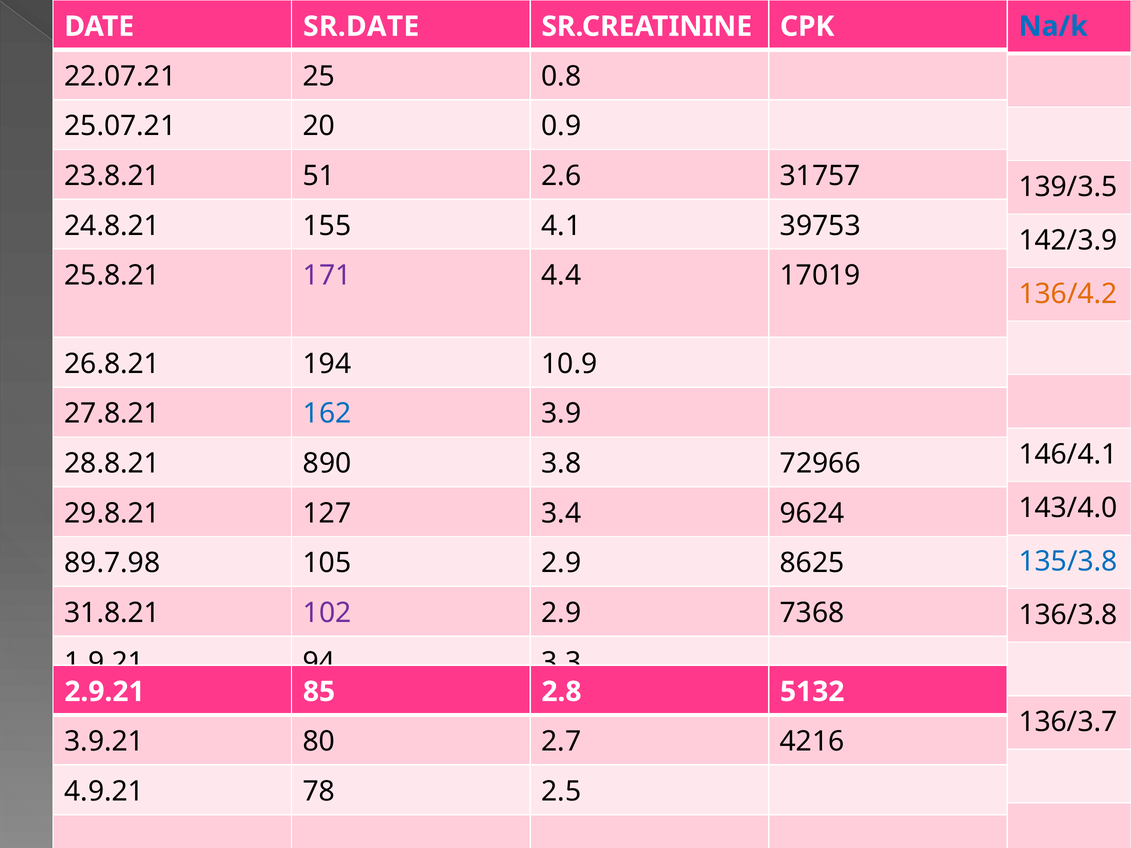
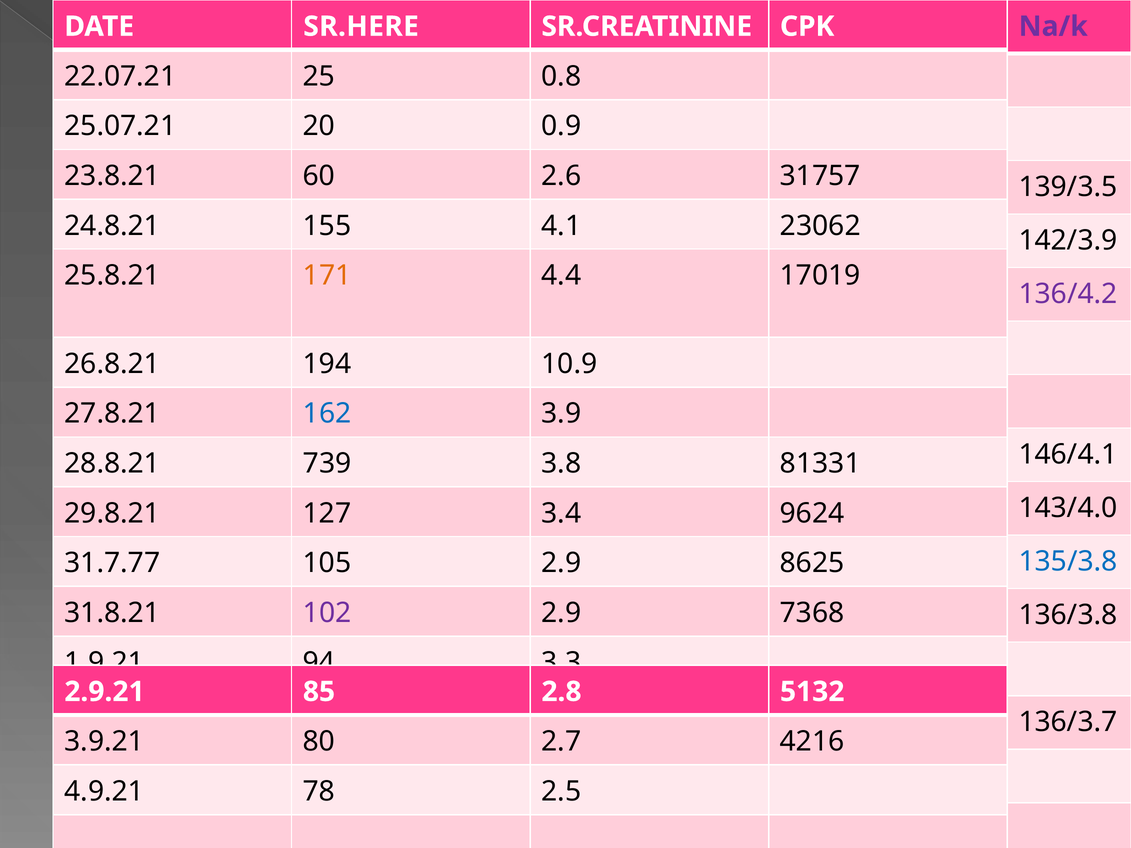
SR.DATE: SR.DATE -> SR.HERE (361, 26)
Na/k colour: blue -> purple (1053, 26)
51: 51 -> 60 (319, 176)
39753: 39753 -> 23062 (820, 226)
171 colour: purple -> orange (327, 276)
136/4.2 colour: orange -> purple (1068, 294)
890: 890 -> 739 (327, 464)
72966: 72966 -> 81331 (820, 464)
89.7.98: 89.7.98 -> 31.7.77 (112, 563)
